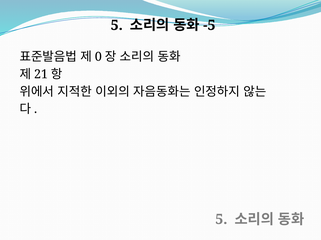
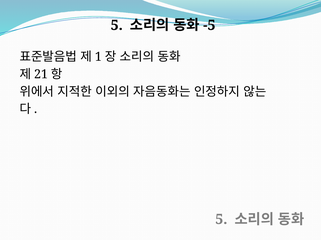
0: 0 -> 1 (98, 57)
